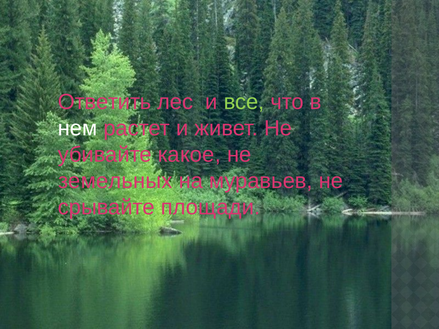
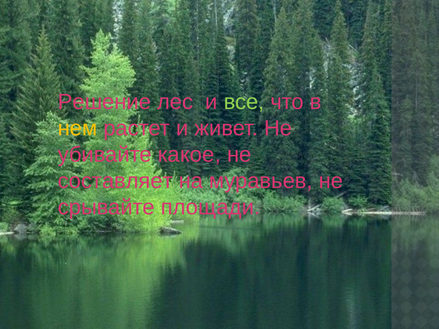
Ответить: Ответить -> Решение (104, 102)
нем colour: white -> yellow (78, 128)
земельных: земельных -> составляет (115, 181)
